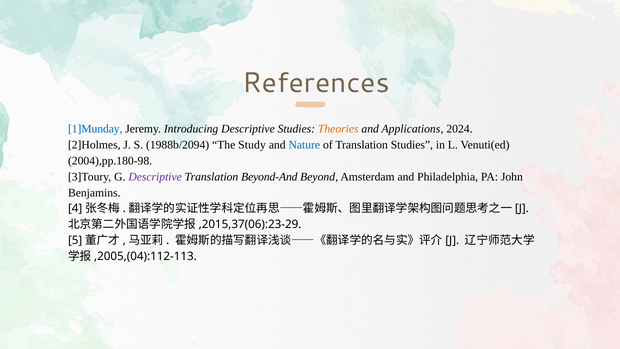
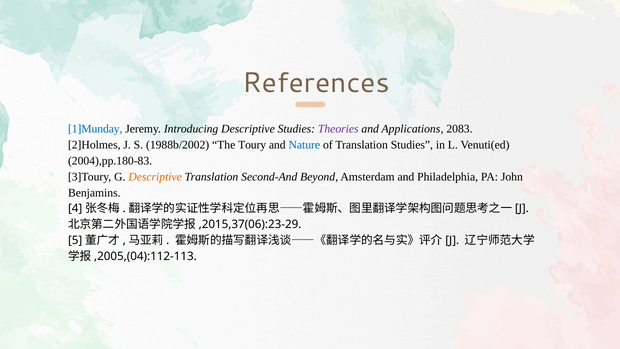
Theories colour: orange -> purple (338, 129)
2024: 2024 -> 2083 (460, 129)
1988b/2094: 1988b/2094 -> 1988b/2002 (178, 145)
Study: Study -> Toury (252, 145)
2004),pp.180-98: 2004),pp.180-98 -> 2004),pp.180-83 (110, 161)
Descriptive colour: purple -> orange (155, 177)
Beyond-And: Beyond-And -> Second-And (269, 177)
